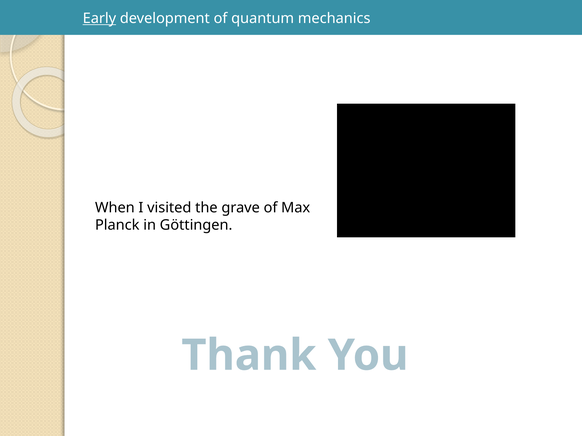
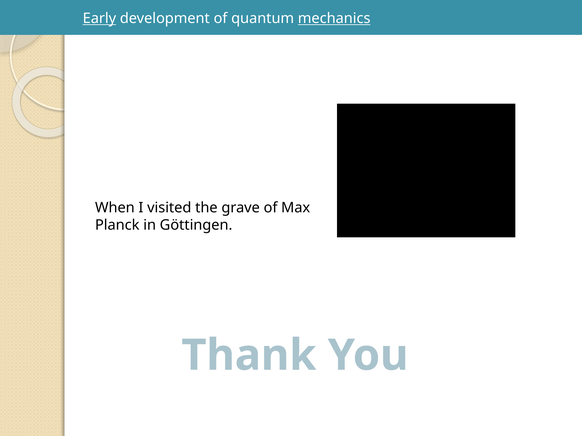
mechanics underline: none -> present (334, 18)
